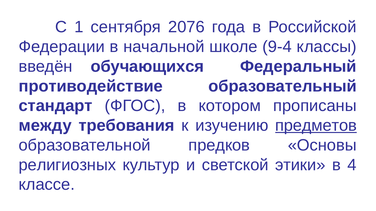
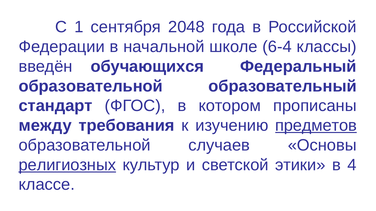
2076: 2076 -> 2048 (186, 27)
9-4: 9-4 -> 6-4 (277, 47)
противодействие: противодействие -> образовательной (91, 86)
предков: предков -> случаев (219, 146)
религиозных underline: none -> present (67, 165)
